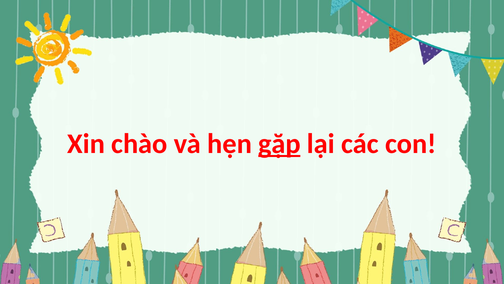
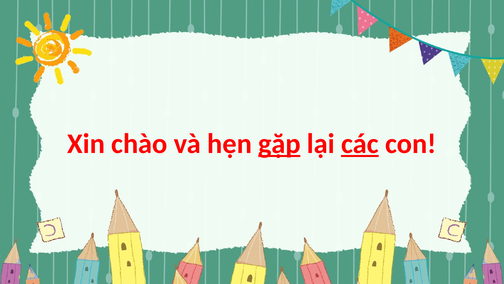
các underline: none -> present (360, 144)
